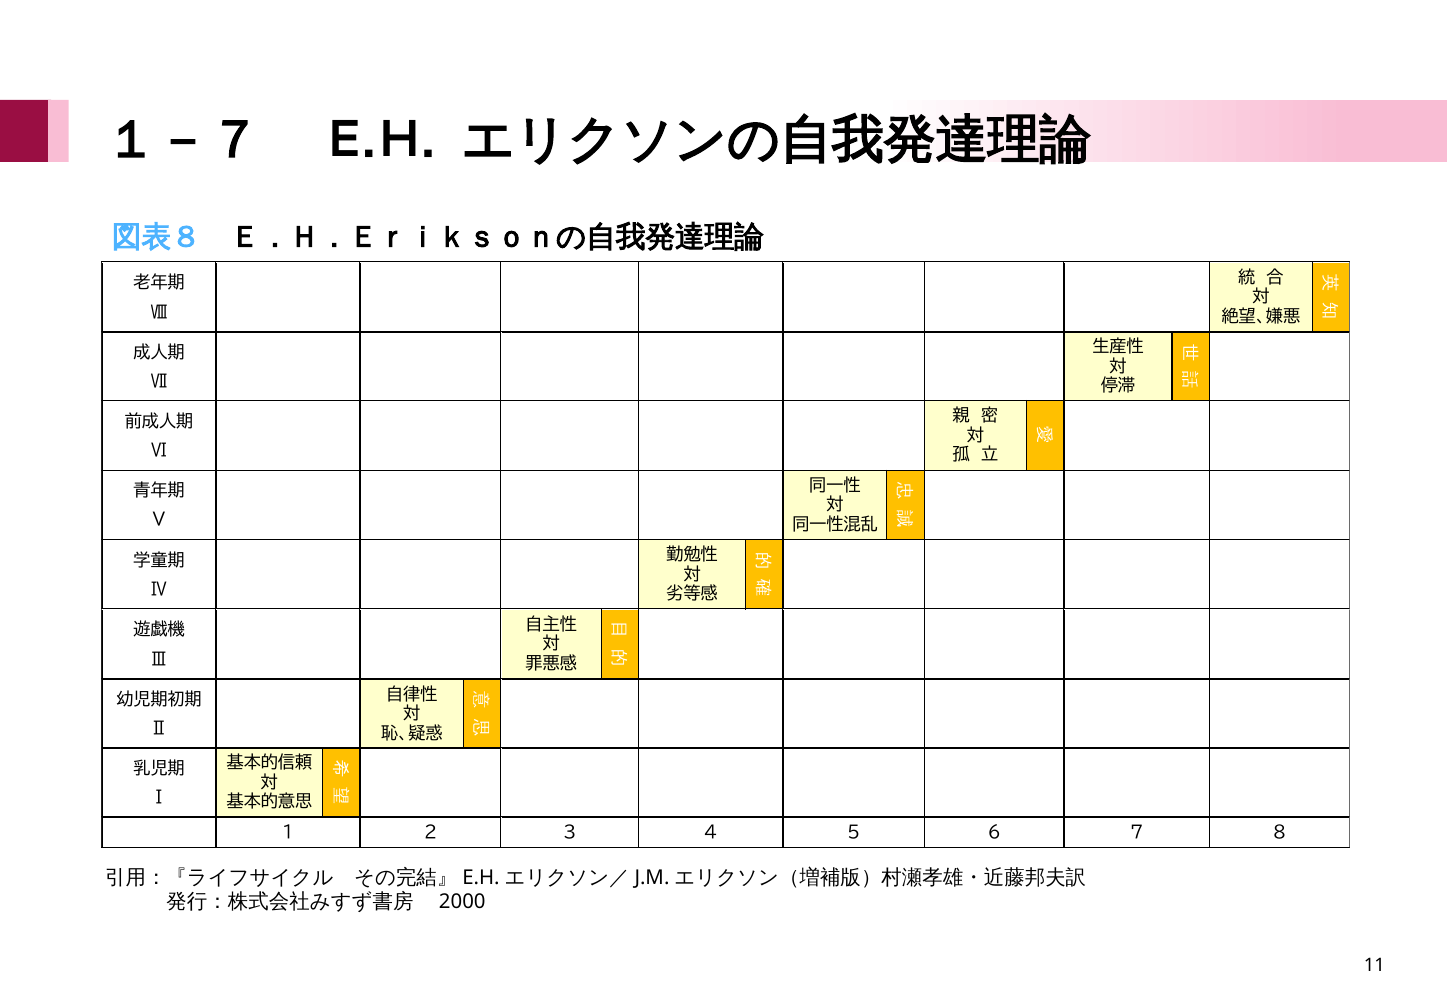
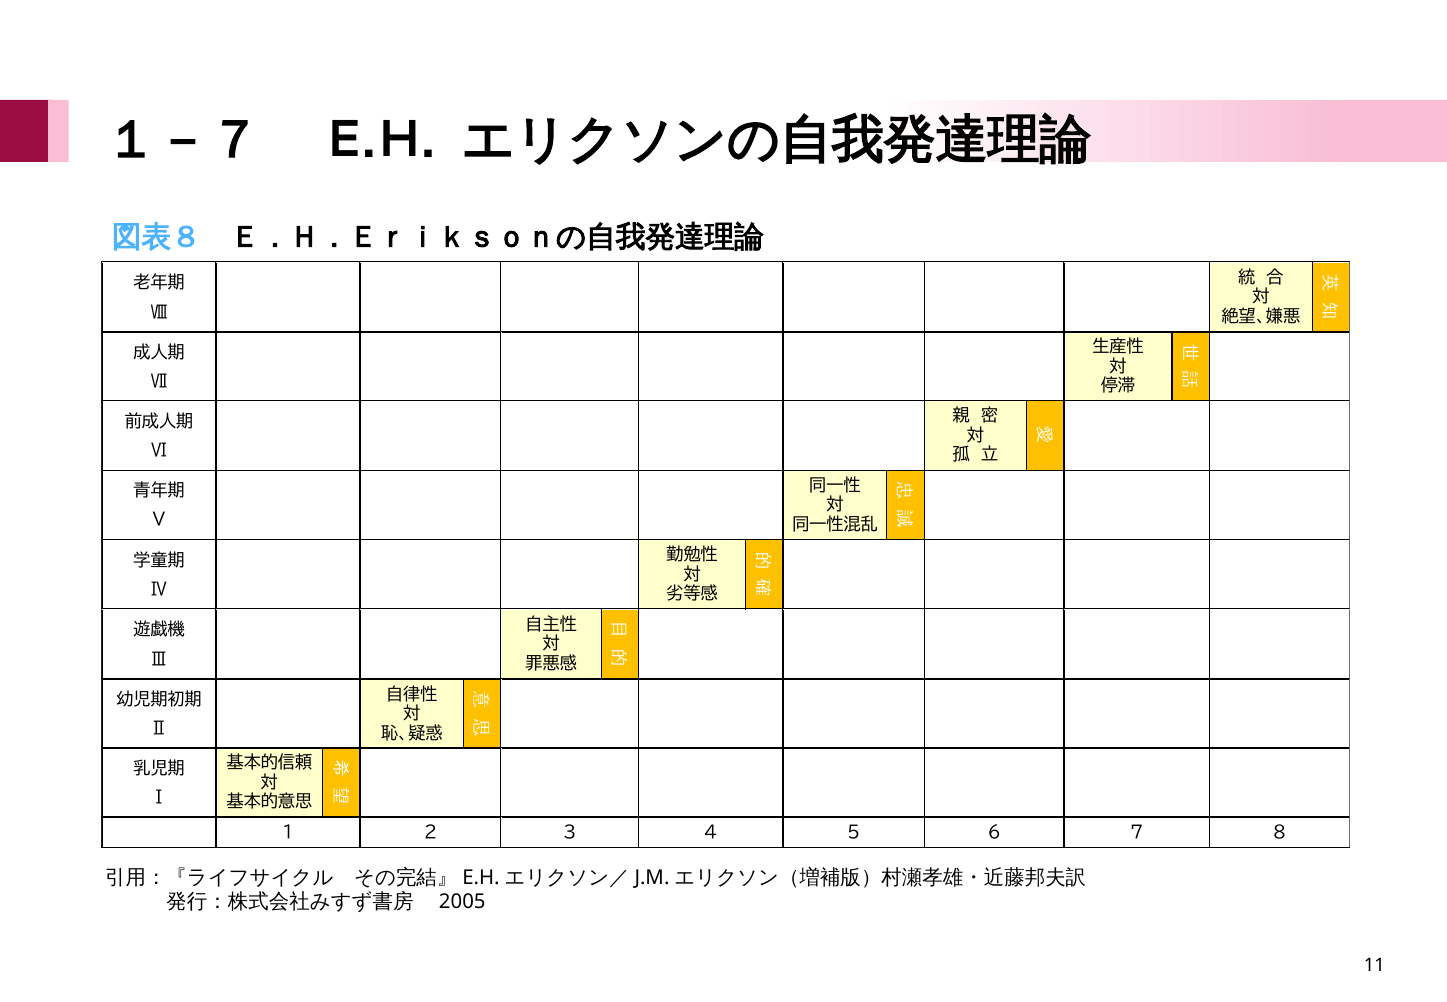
2000: 2000 -> 2005 (462, 902)
